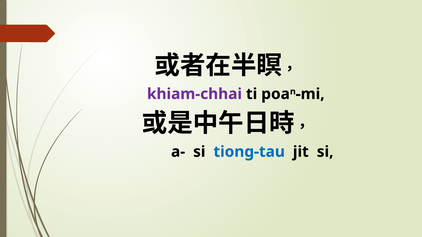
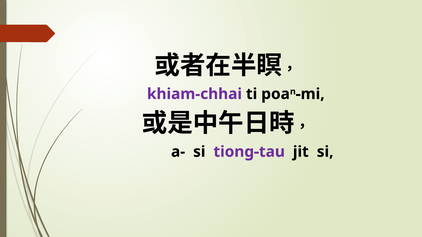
tiong-tau colour: blue -> purple (249, 152)
